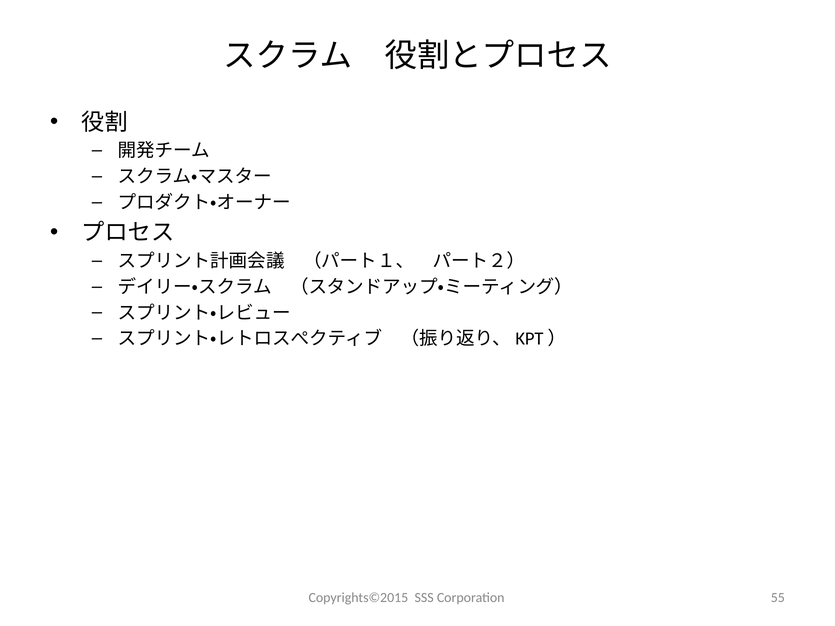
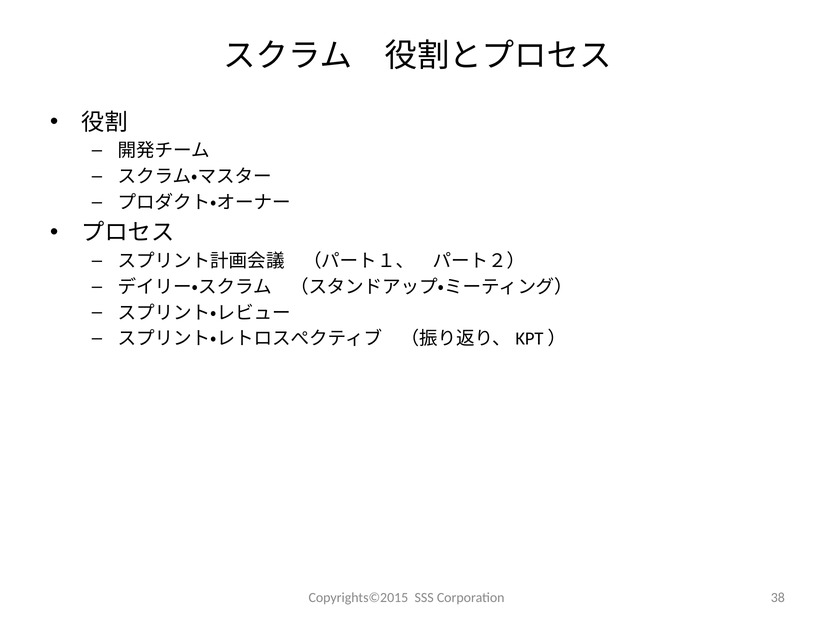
55: 55 -> 38 (778, 598)
